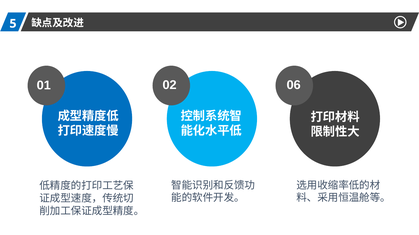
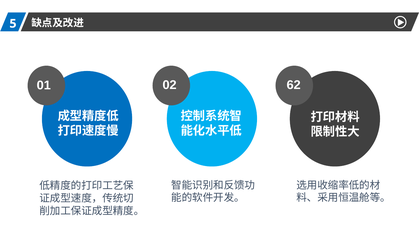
06: 06 -> 62 (294, 85)
